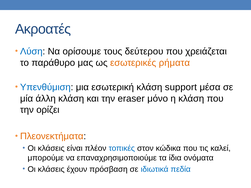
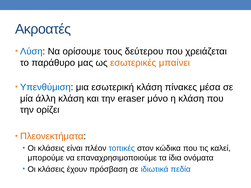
ρήματα: ρήματα -> μπαίνει (174, 63)
support: support -> πίνακες (181, 87)
